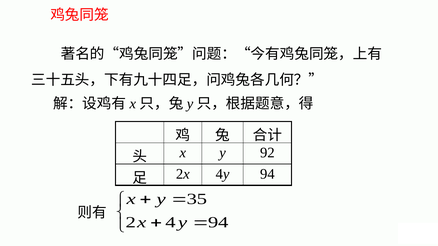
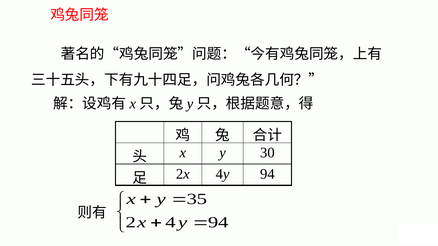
92: 92 -> 30 (267, 153)
